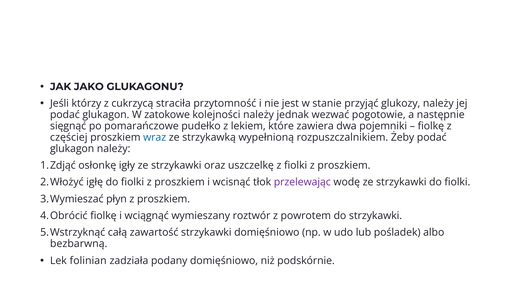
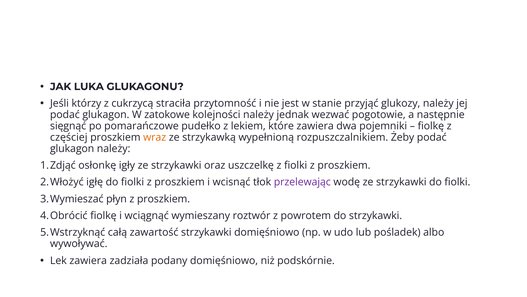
JAKO: JAKO -> LUKA (89, 86)
wraz colour: blue -> orange (155, 137)
bezbarwną: bezbarwną -> wywoływać (79, 243)
Lek folinian: folinian -> zawiera (88, 260)
